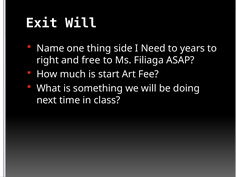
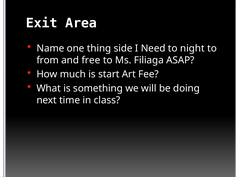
Exit Will: Will -> Area (81, 23)
years: years -> night (192, 48)
right: right -> from (48, 60)
